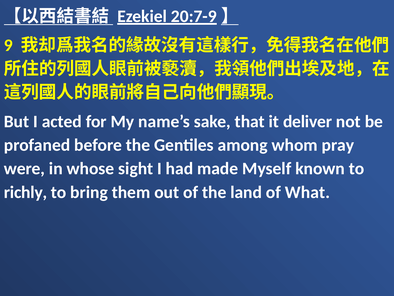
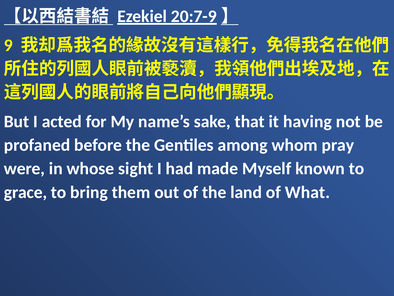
deliver: deliver -> having (307, 121)
richly: richly -> grace (26, 192)
